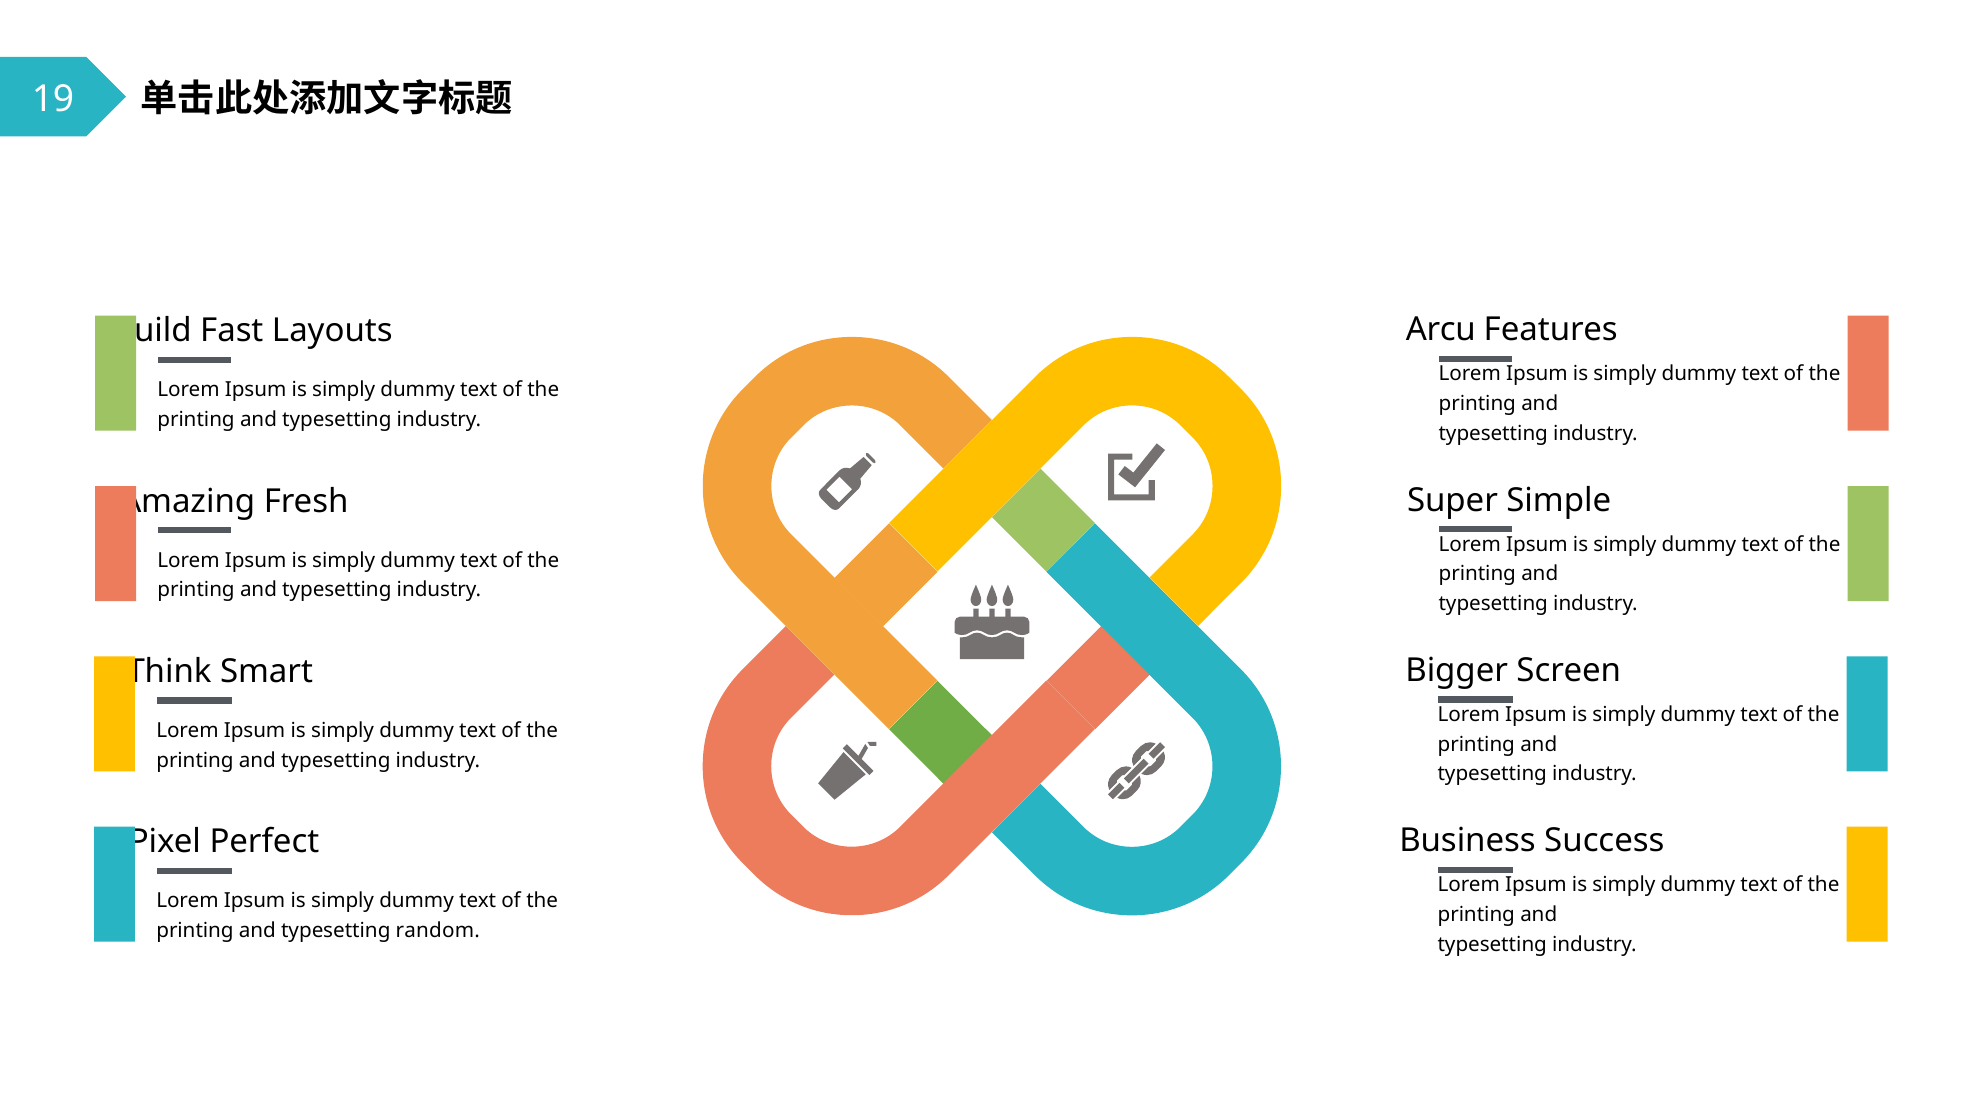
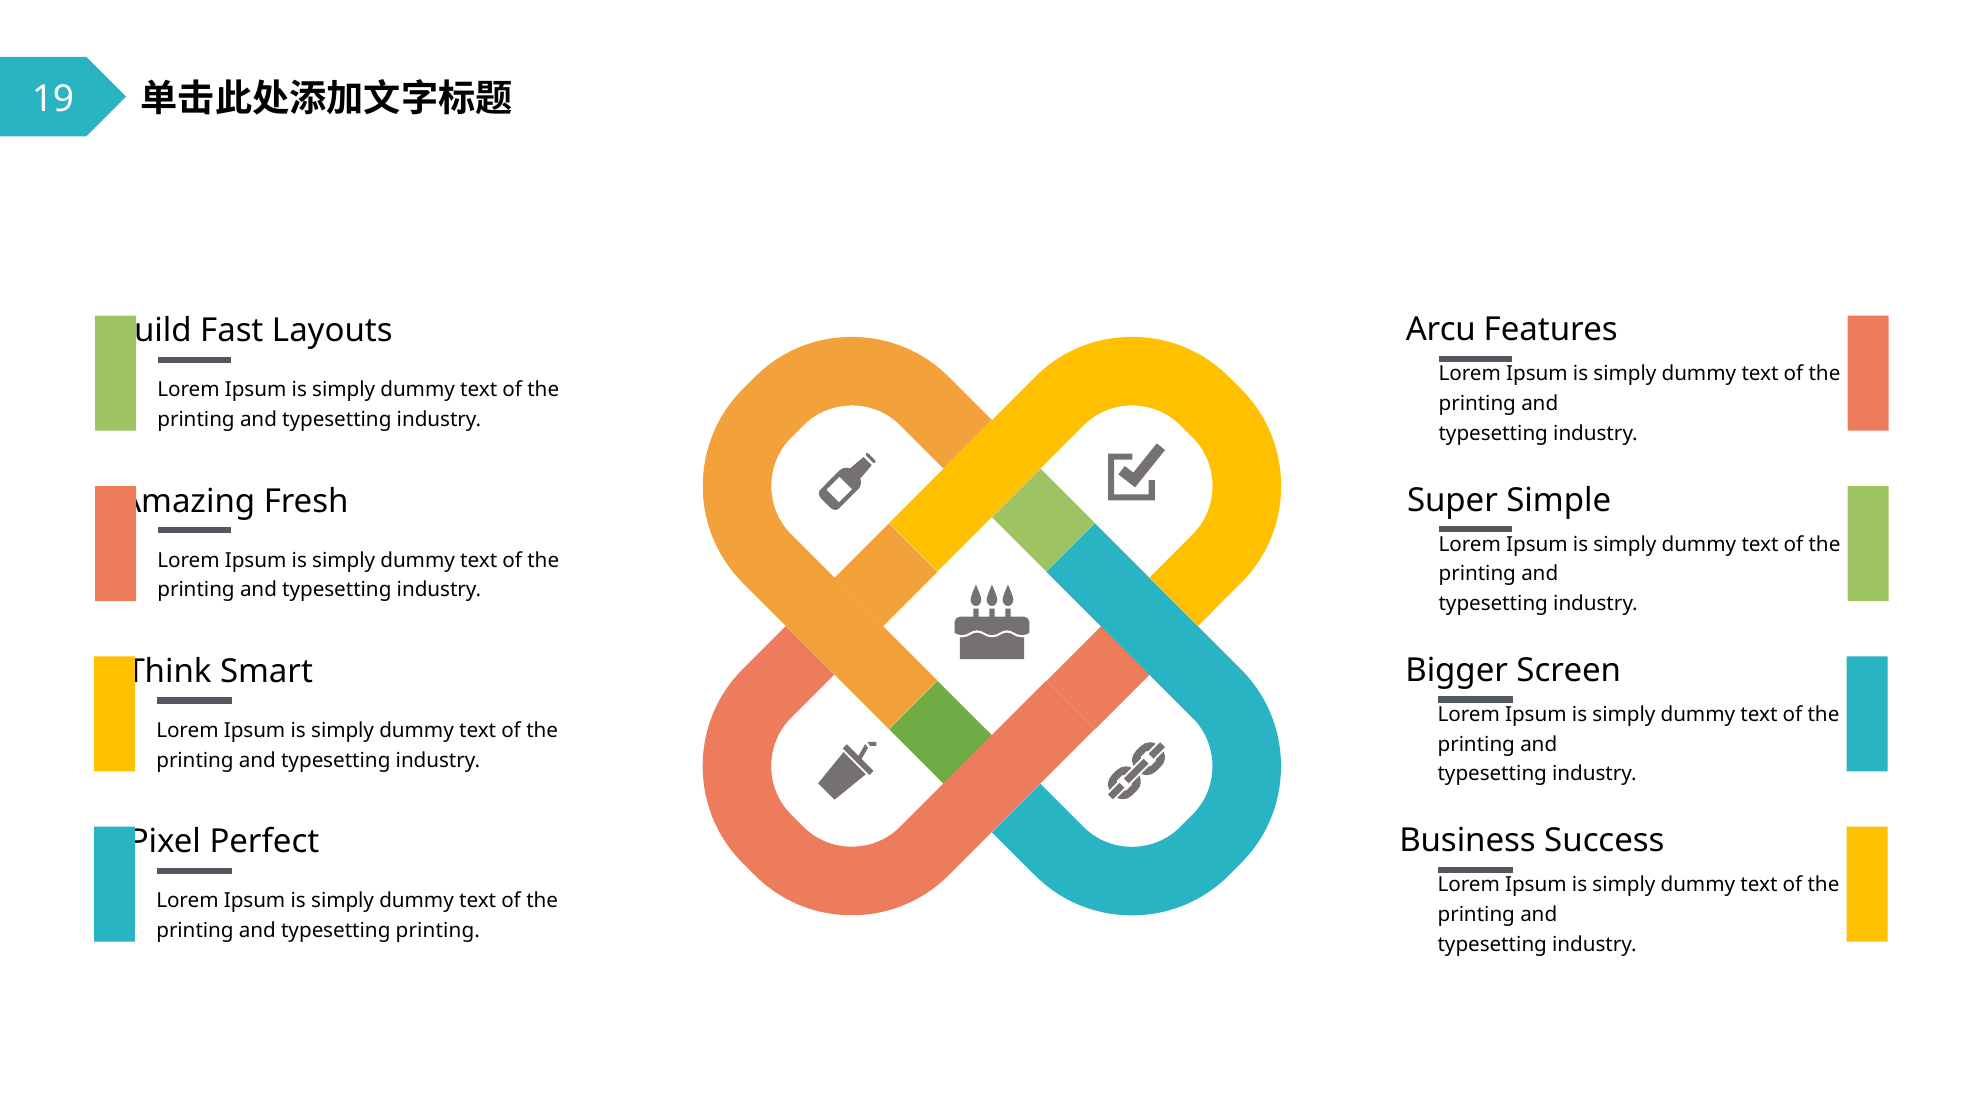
typesetting random: random -> printing (438, 930)
